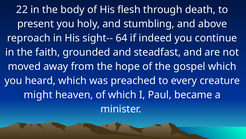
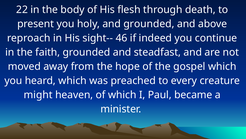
and stumbling: stumbling -> grounded (149, 24)
64: 64 -> 46 (121, 38)
